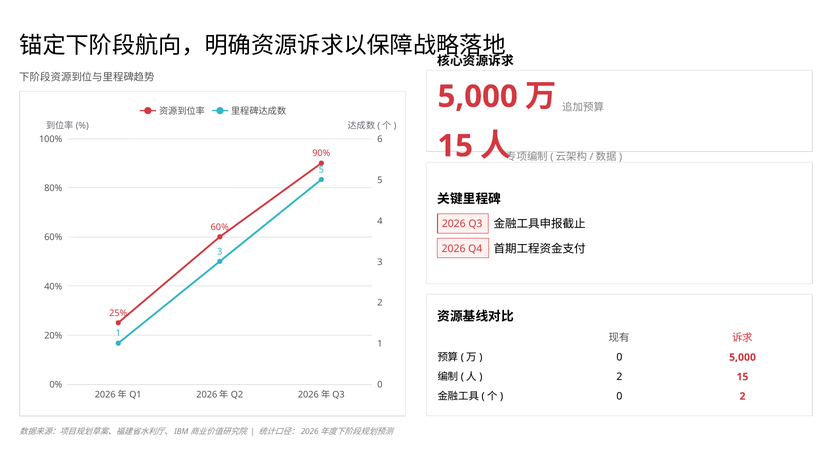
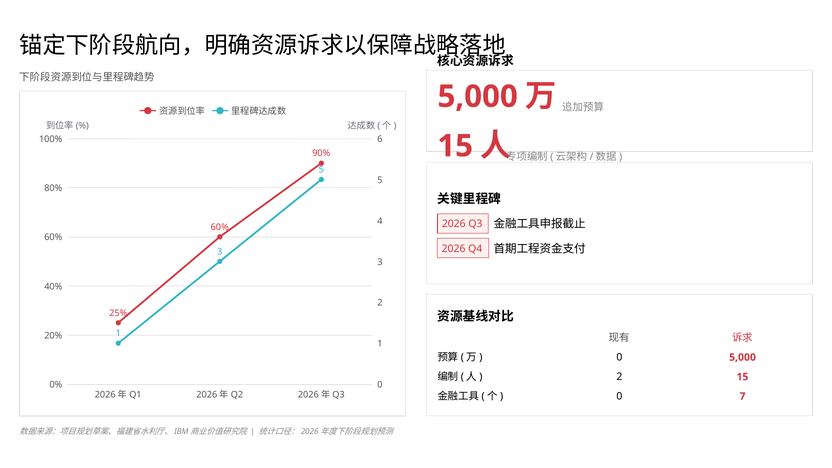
0 2: 2 -> 7 (743, 396)
